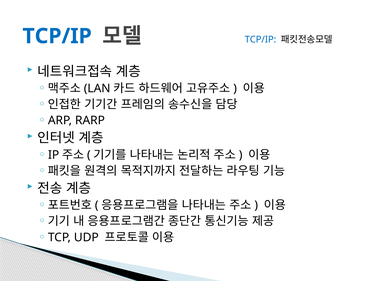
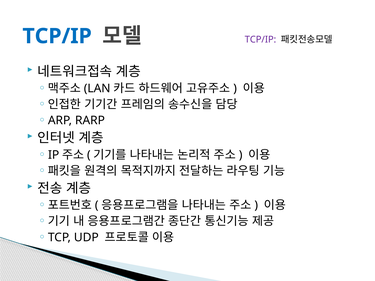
TCP/IP colour: blue -> purple (260, 39)
